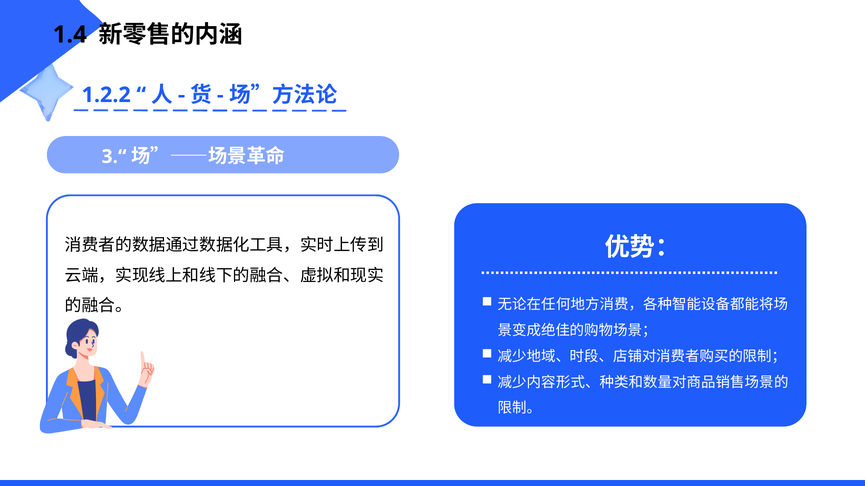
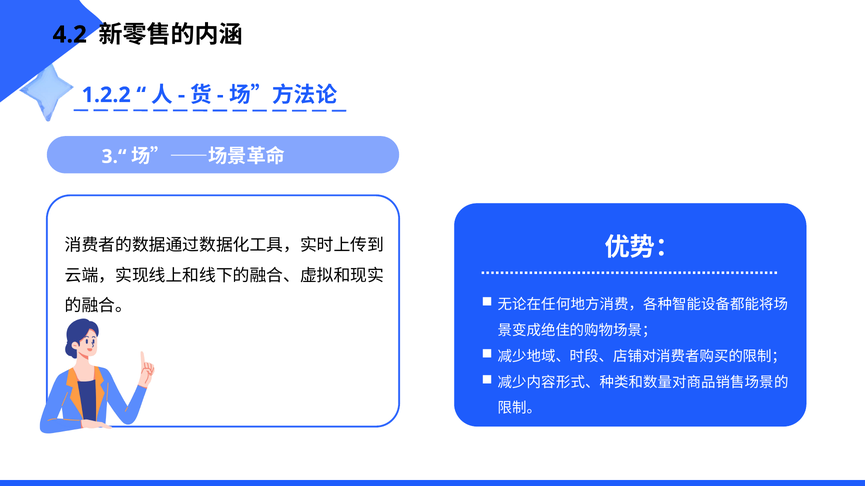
1.4: 1.4 -> 4.2 (70, 35)
